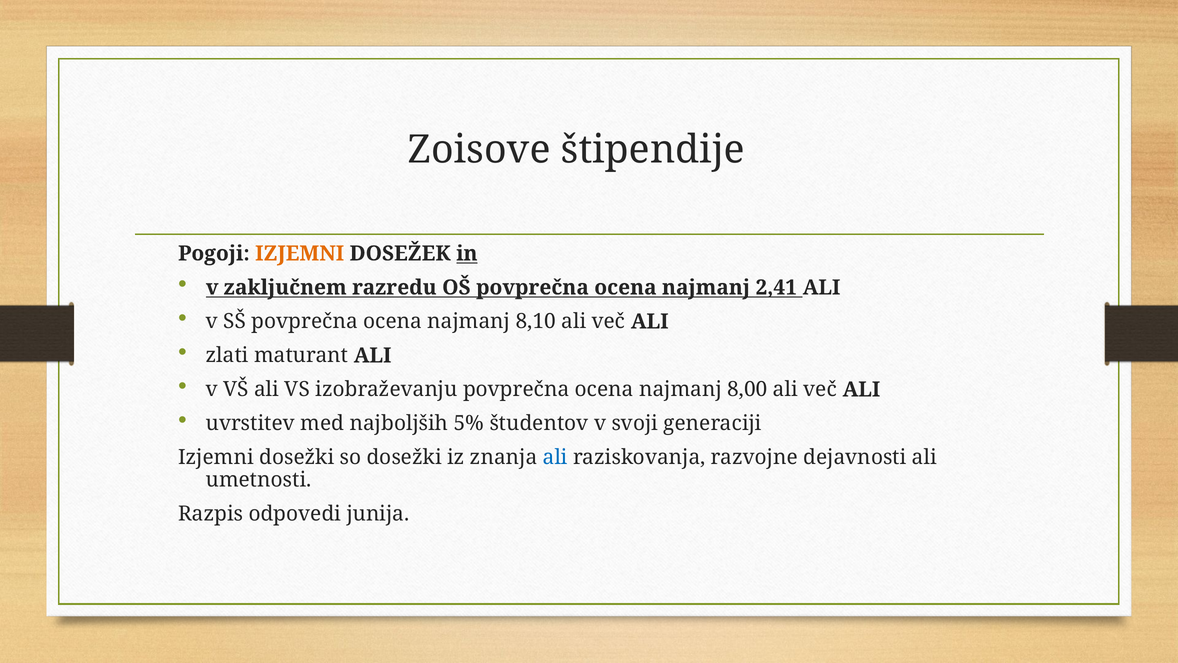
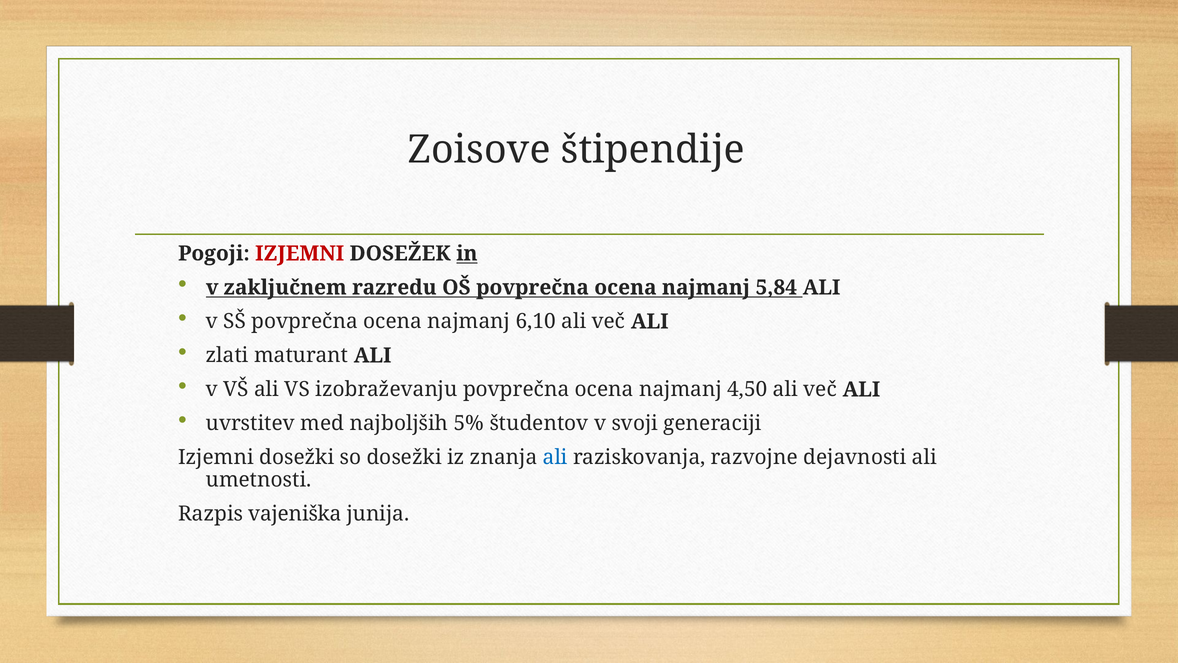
IZJEMNI colour: orange -> red (300, 253)
2,41: 2,41 -> 5,84 (776, 287)
8,10: 8,10 -> 6,10 (536, 321)
8,00: 8,00 -> 4,50 (747, 389)
odpovedi: odpovedi -> vajeniška (295, 514)
